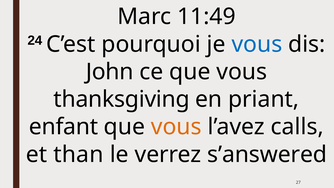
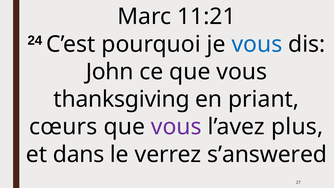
11:49: 11:49 -> 11:21 (206, 17)
enfant: enfant -> cœurs (63, 127)
vous colour: orange -> purple (176, 127)
calls: calls -> plus (297, 127)
than: than -> dans (79, 154)
